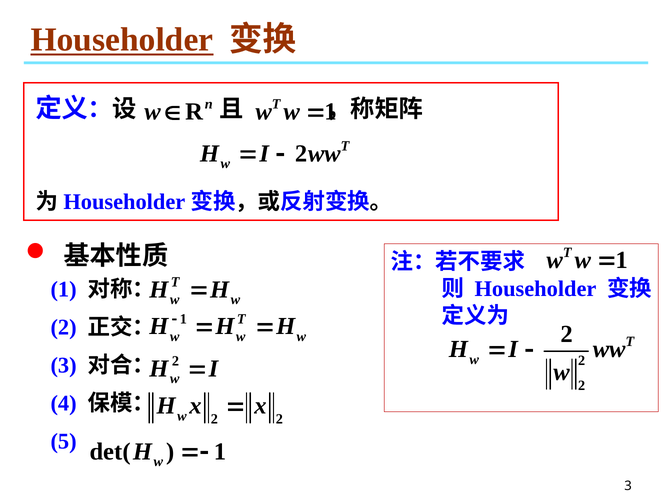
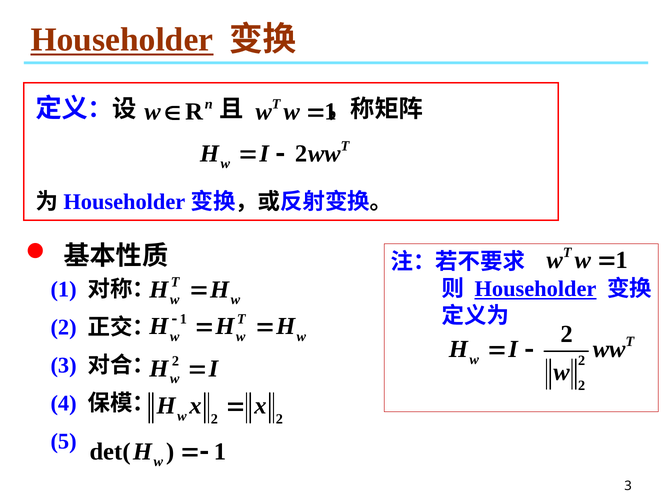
Householder underline: none -> present (535, 289)
